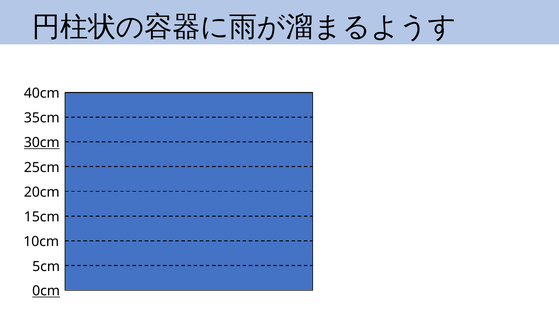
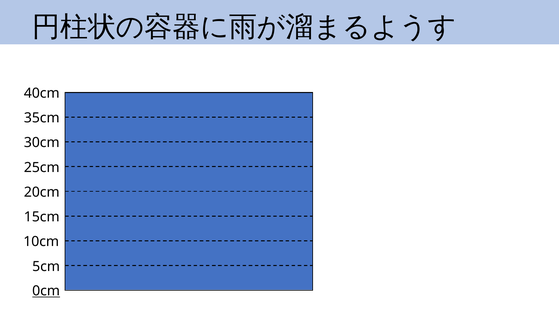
30cm underline: present -> none (42, 143)
